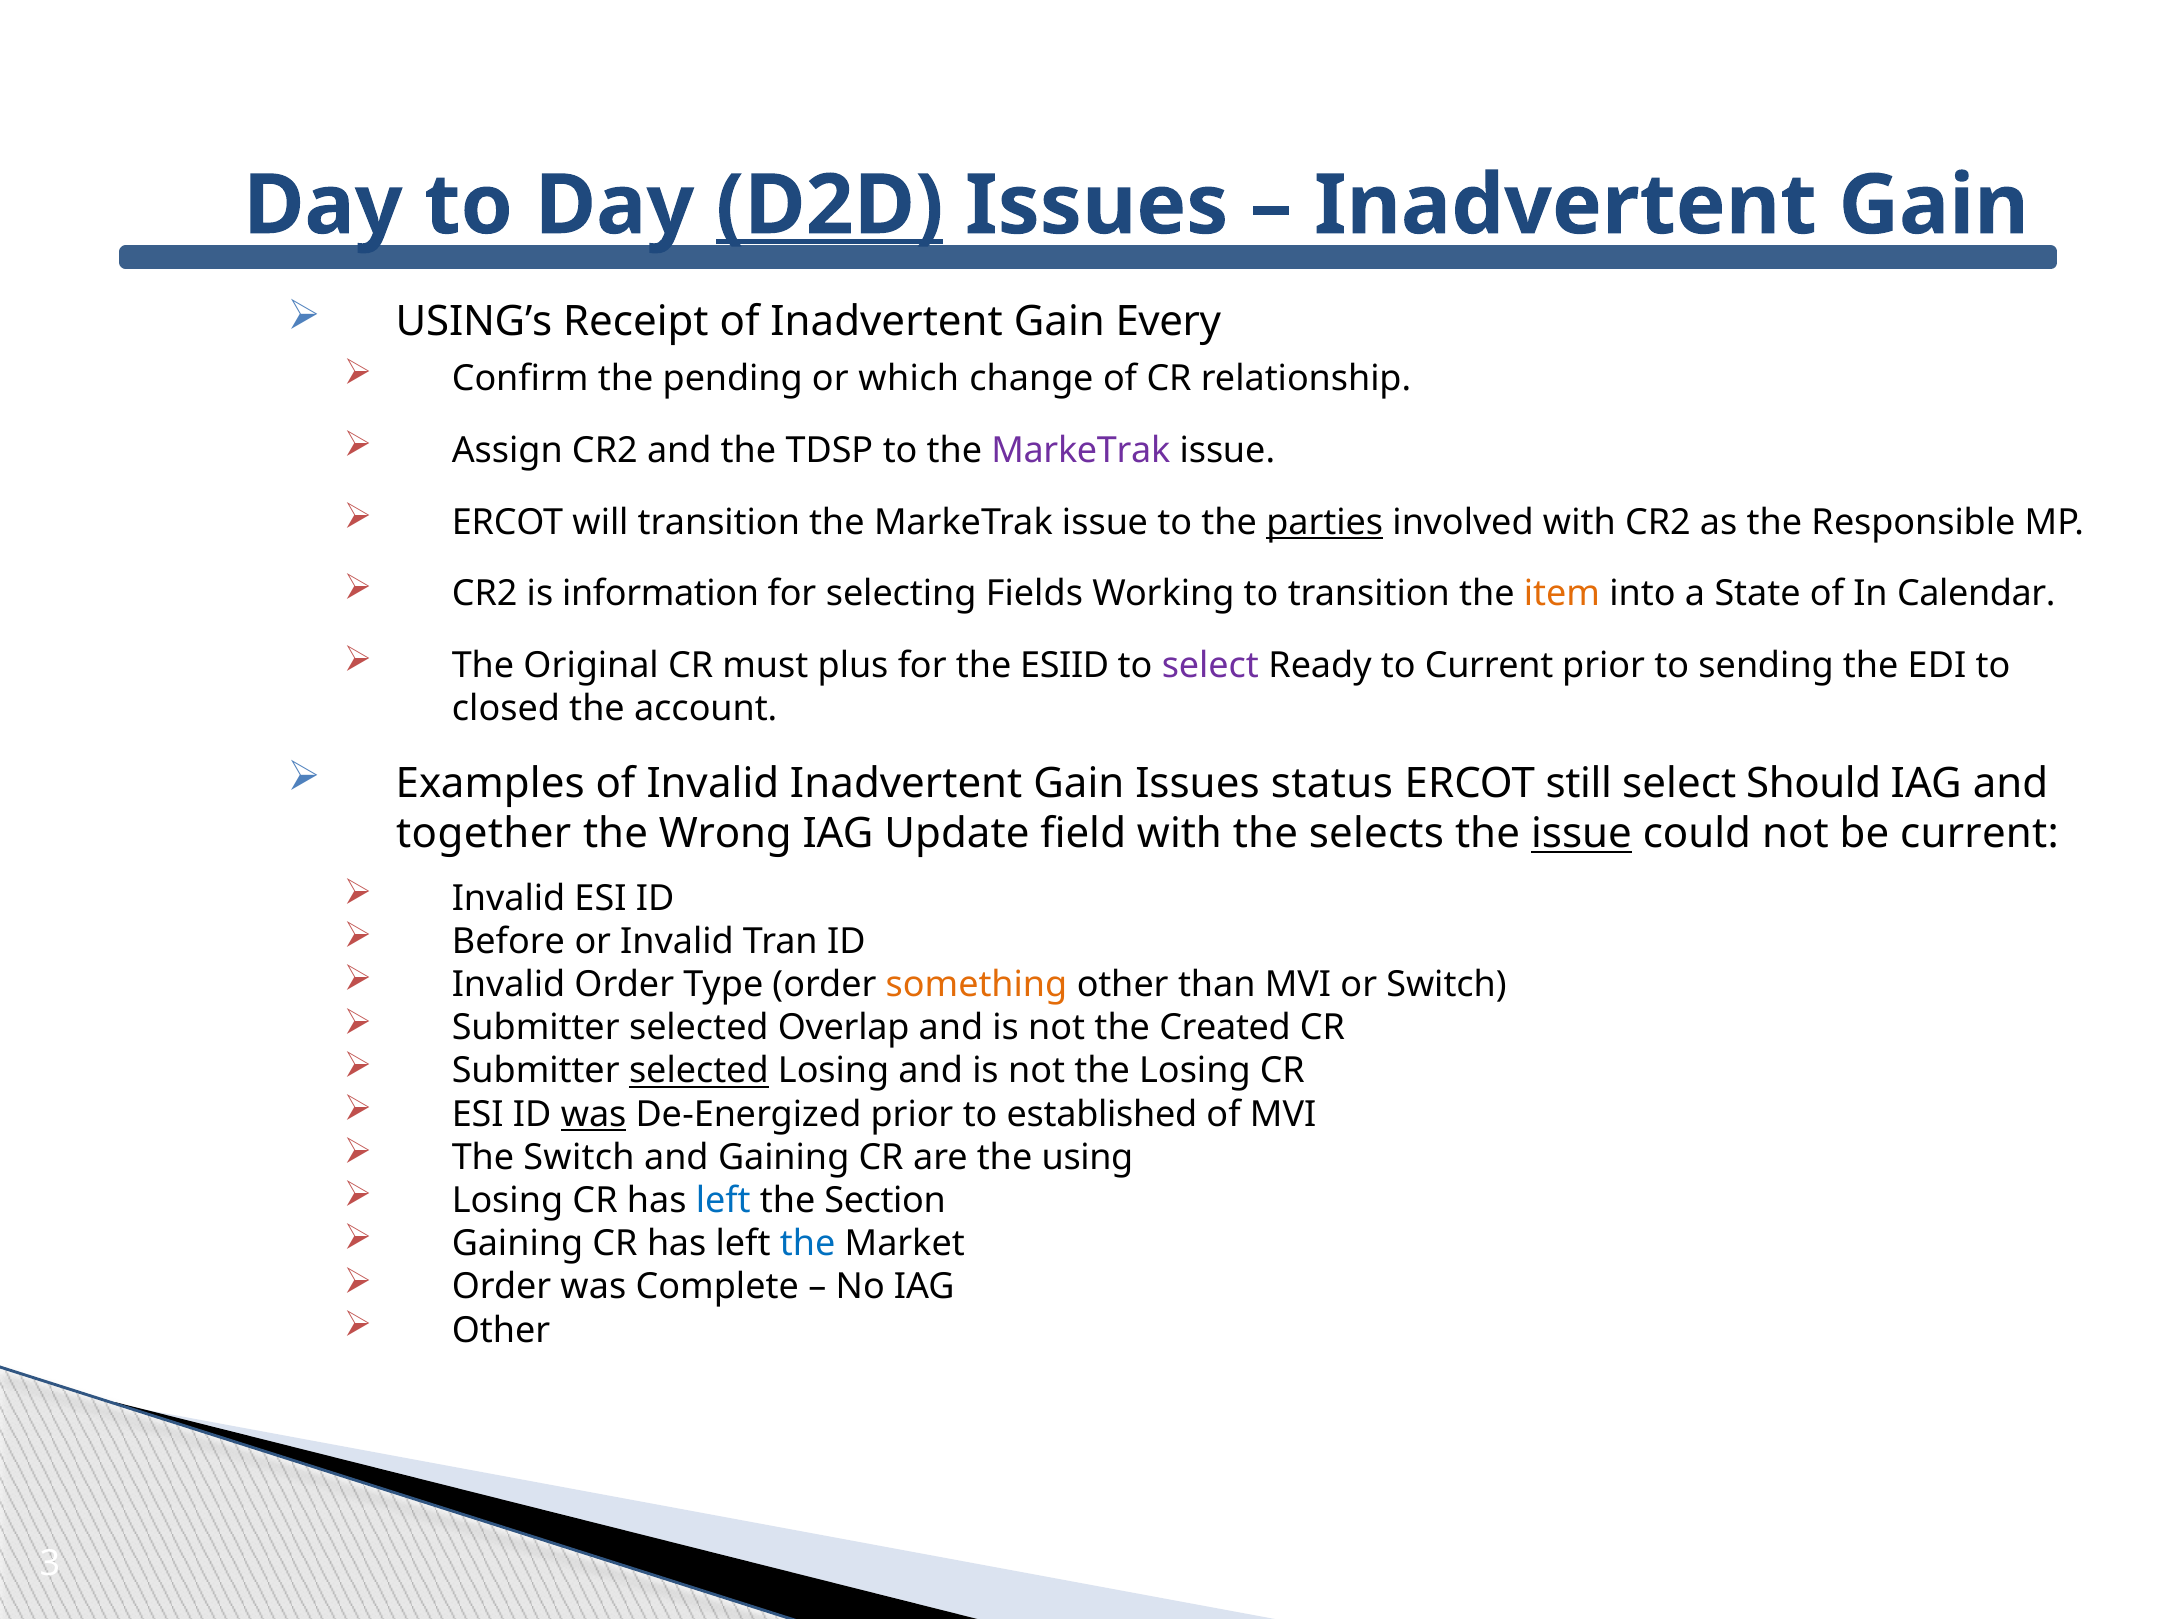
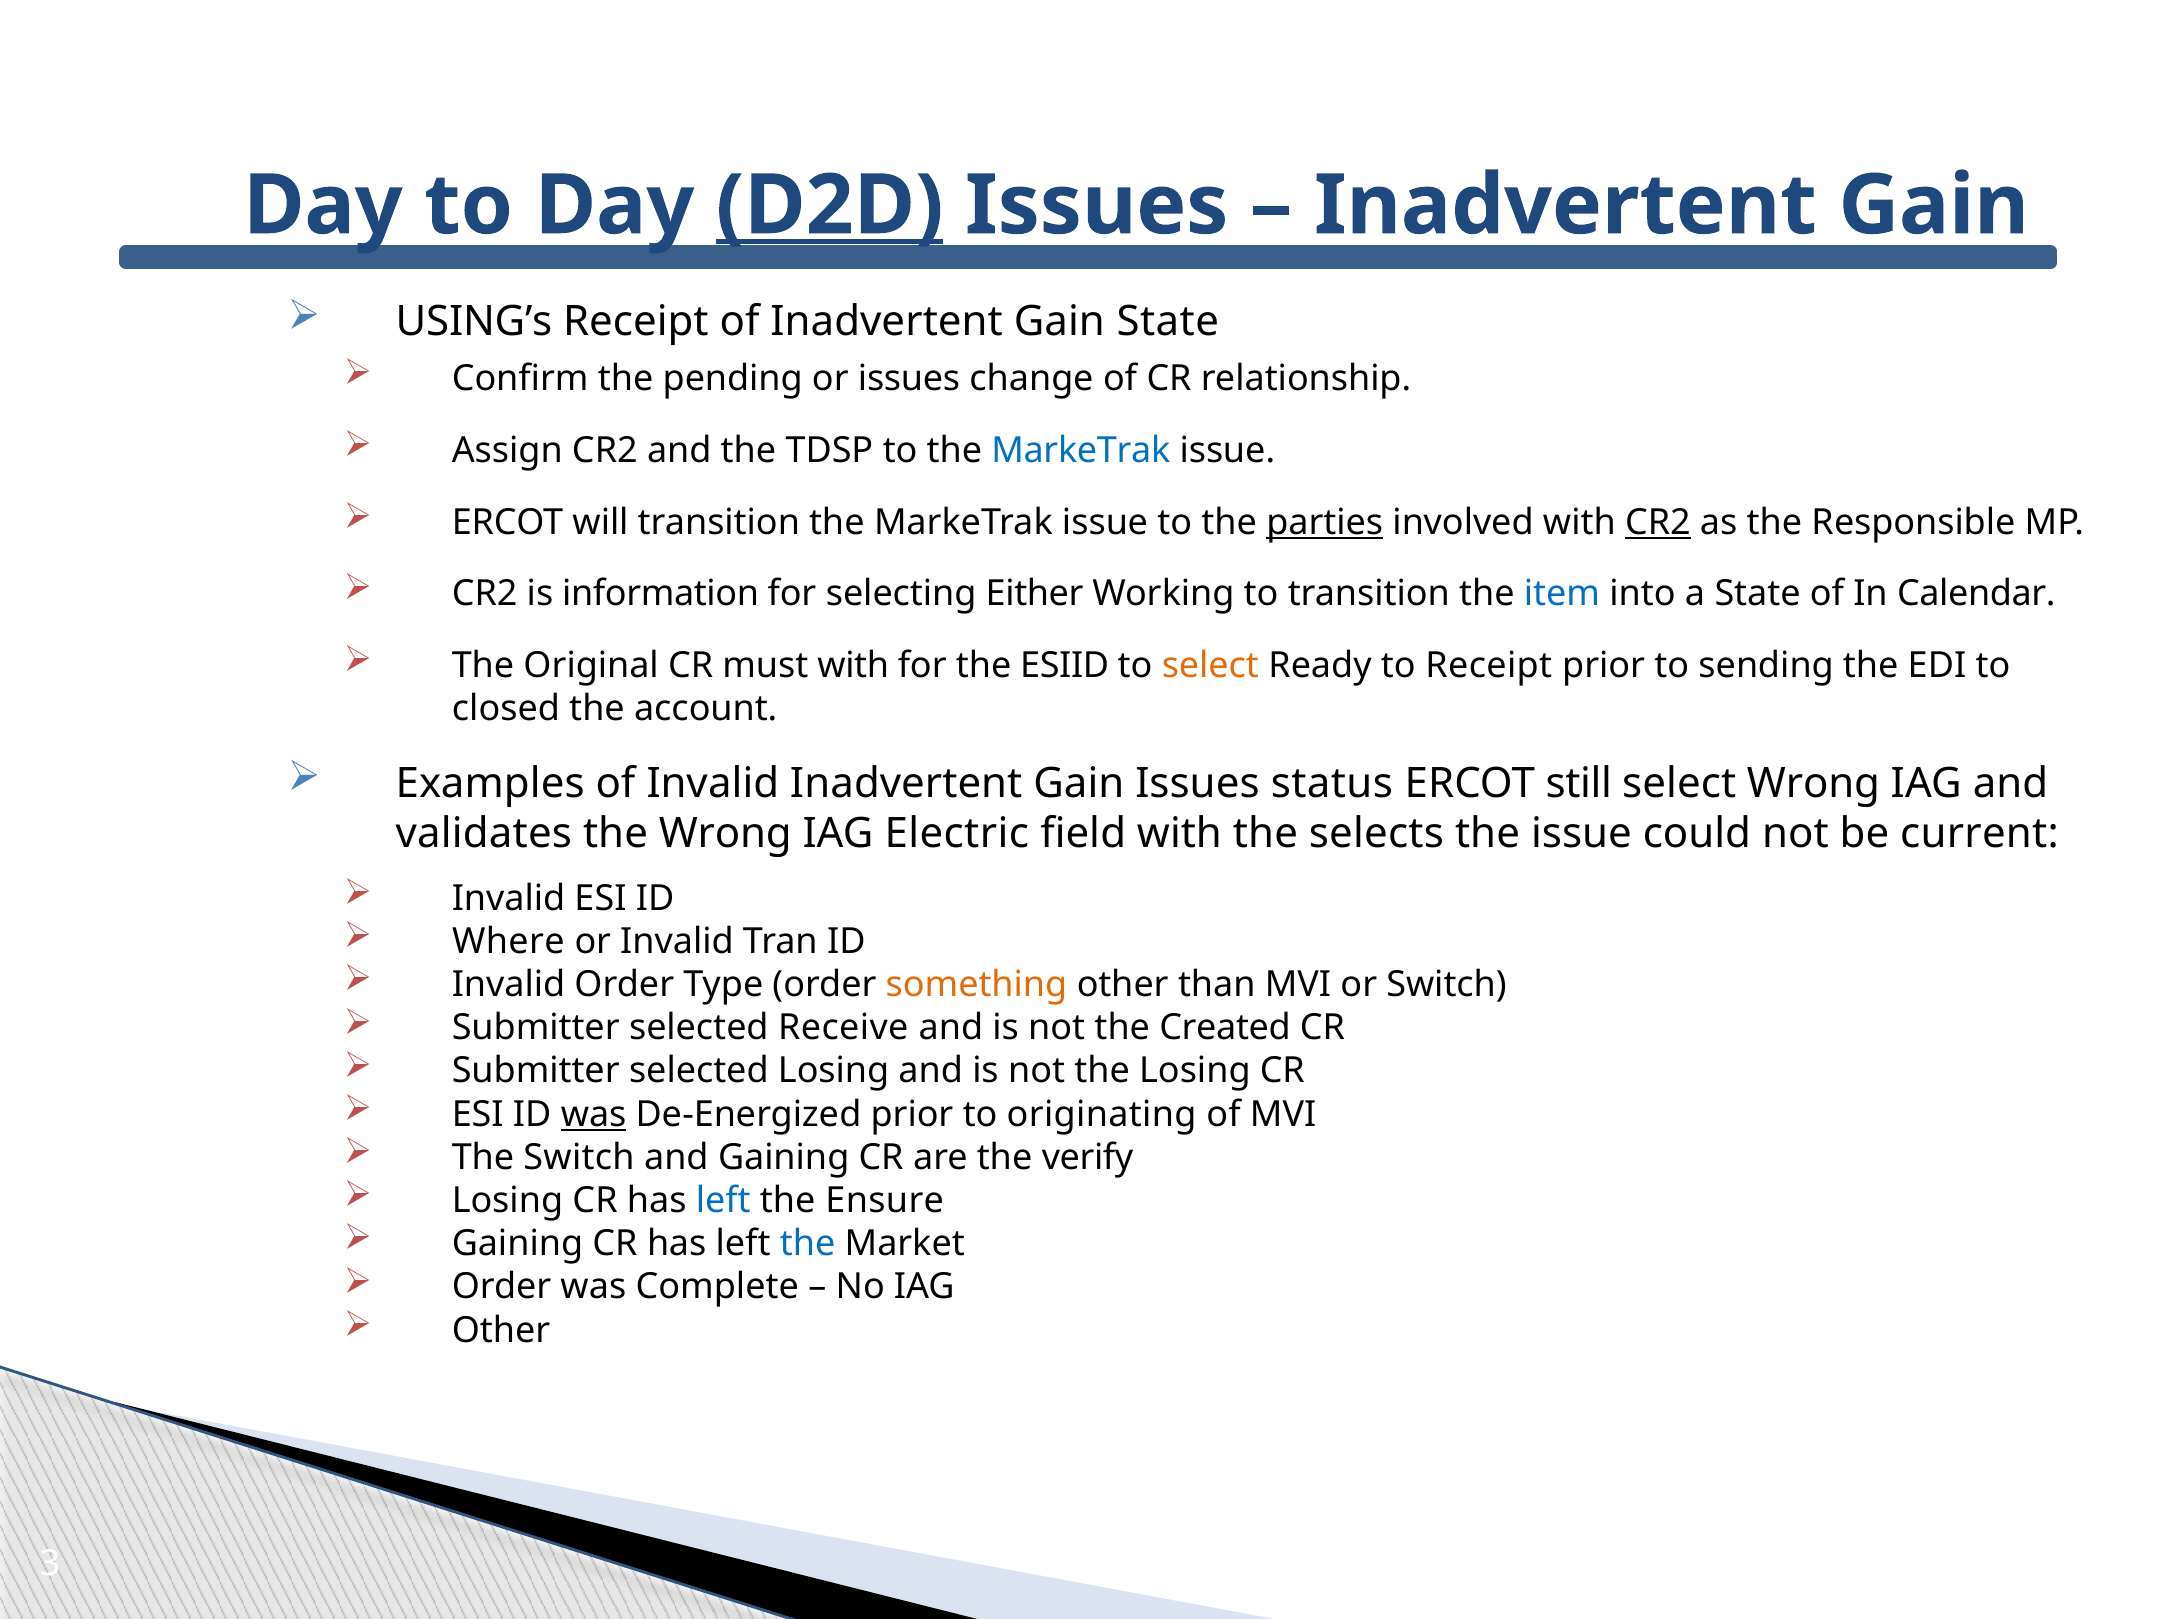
Gain Every: Every -> State (1168, 322)
or which: which -> issues (909, 379)
MarkeTrak colour: purple -> blue (1081, 451)
CR2 underline: none -> present (1658, 522)
Fields: Fields -> Either (1035, 594)
item colour: orange -> blue (1562, 594)
must plus: plus -> with (853, 666)
select colour: purple -> orange (1210, 666)
to Current: Current -> Receipt (1489, 666)
select Should: Should -> Wrong (1813, 784)
together: together -> validates (484, 834)
Update: Update -> Electric (957, 834)
issue underline: present -> none (1581, 834)
Before: Before -> Where (508, 942)
Overlap: Overlap -> Receive (843, 1028)
selected underline: present -> none (699, 1071)
established: established -> originating (1102, 1114)
using: using -> verify (1088, 1158)
Section: Section -> Ensure (885, 1201)
